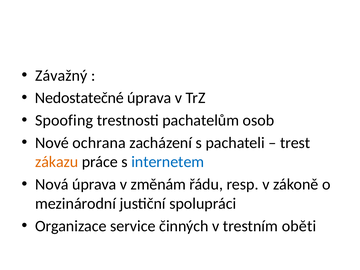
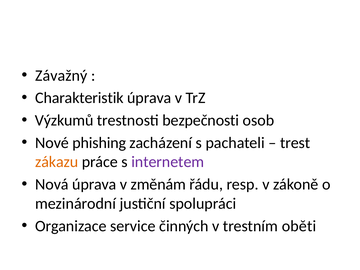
Nedostatečné: Nedostatečné -> Charakteristik (79, 98)
Spoofing: Spoofing -> Výzkumů (64, 120)
pachatelům: pachatelům -> bezpečnosti (201, 120)
ochrana: ochrana -> phishing (99, 143)
internetem colour: blue -> purple (168, 162)
